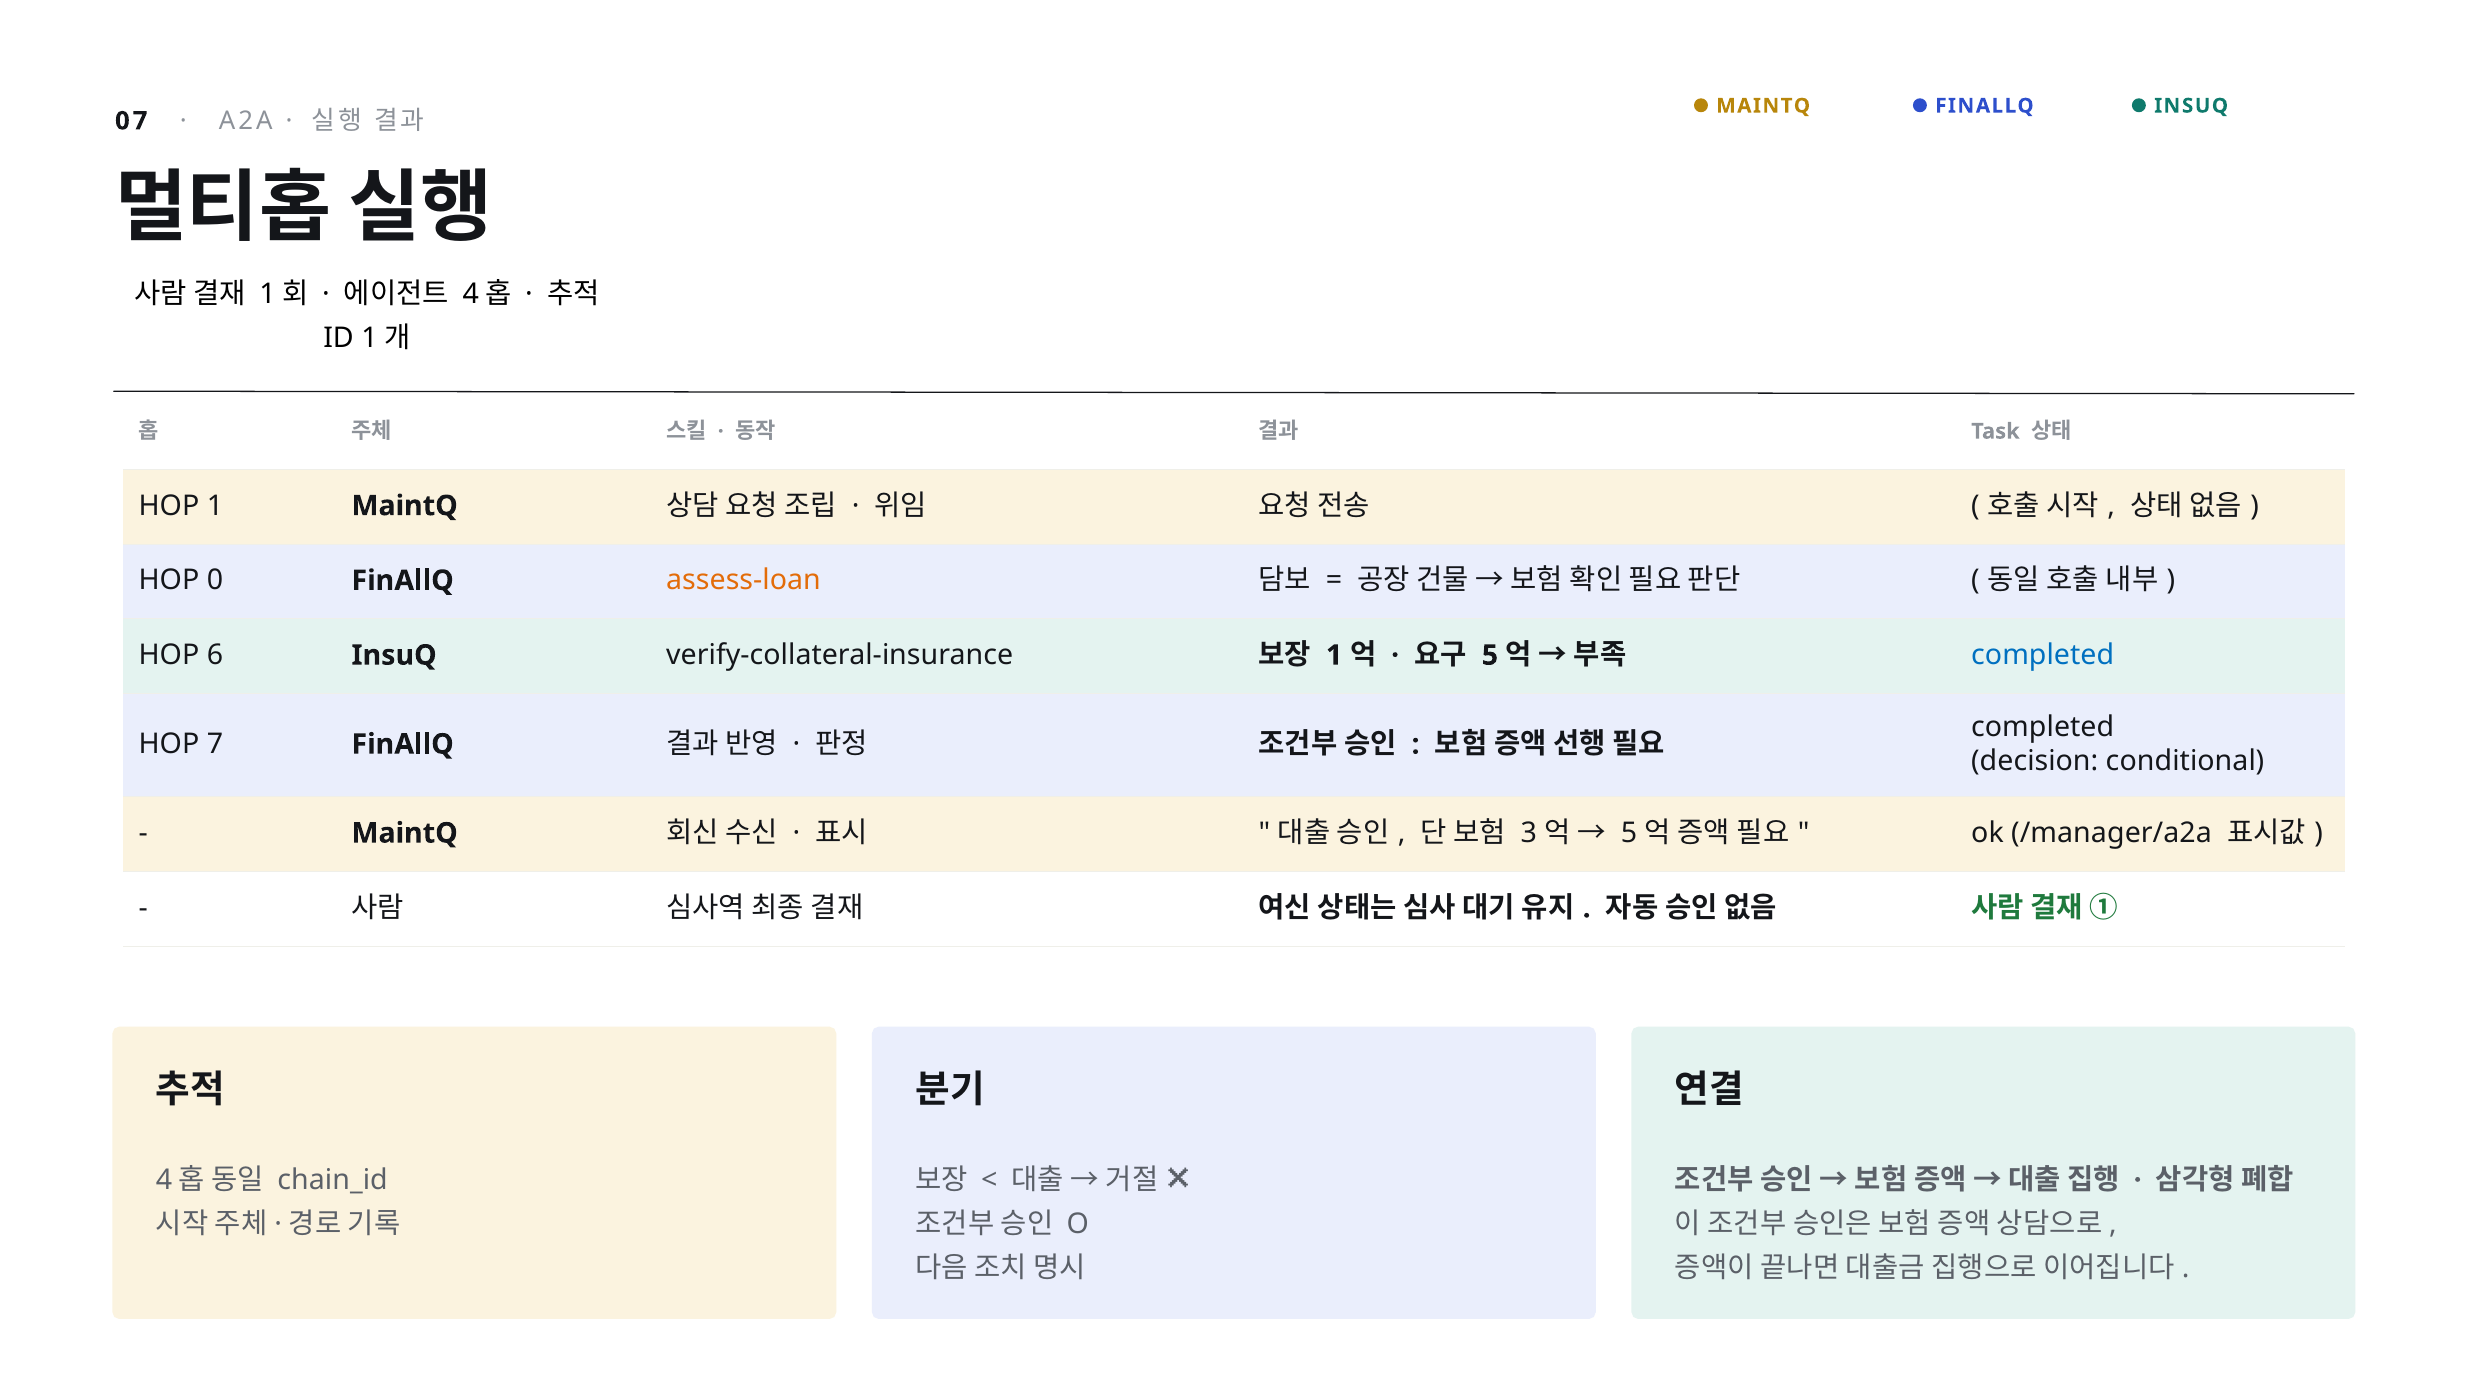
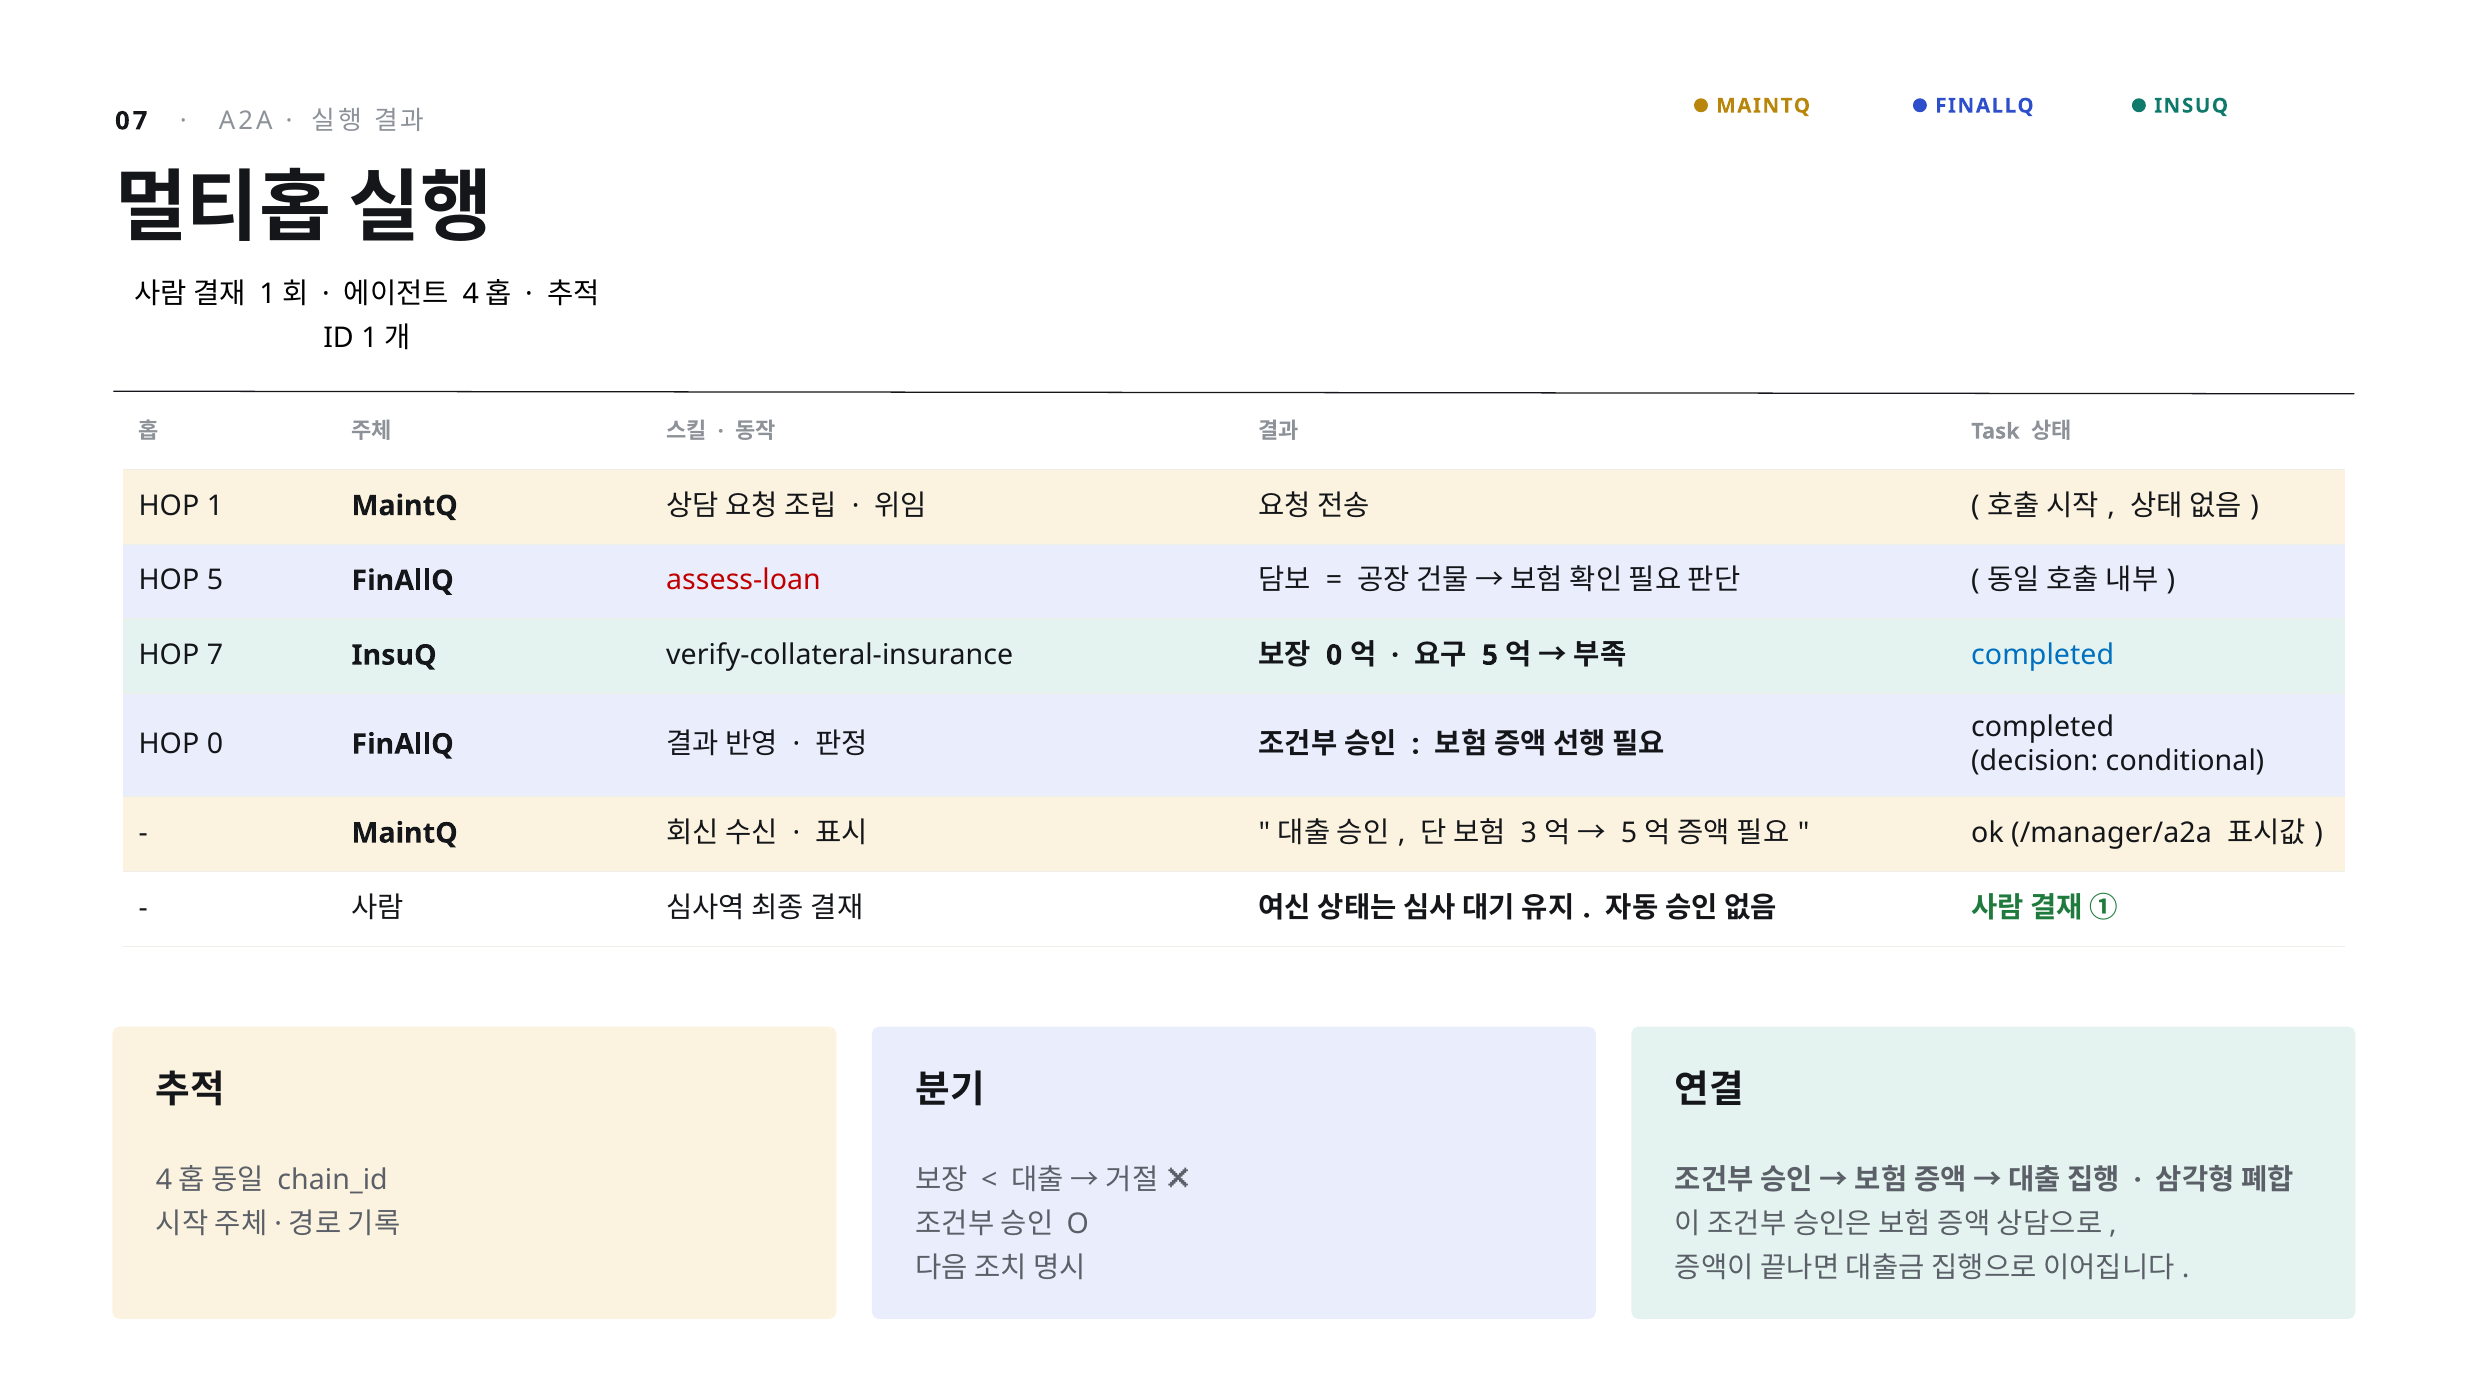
HOP 0: 0 -> 5 (215, 580)
assess-loan colour: orange -> red (743, 580)
6: 6 -> 7 (215, 655)
1: 1 -> 0 (1334, 655)
HOP 7: 7 -> 0 (215, 744)
